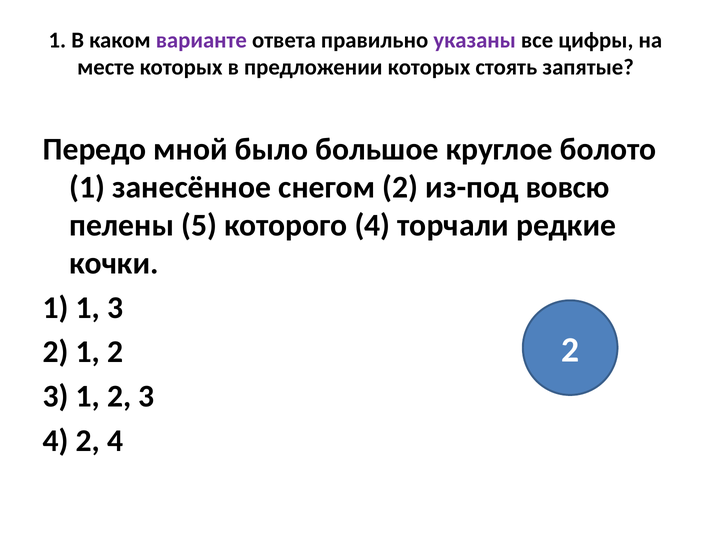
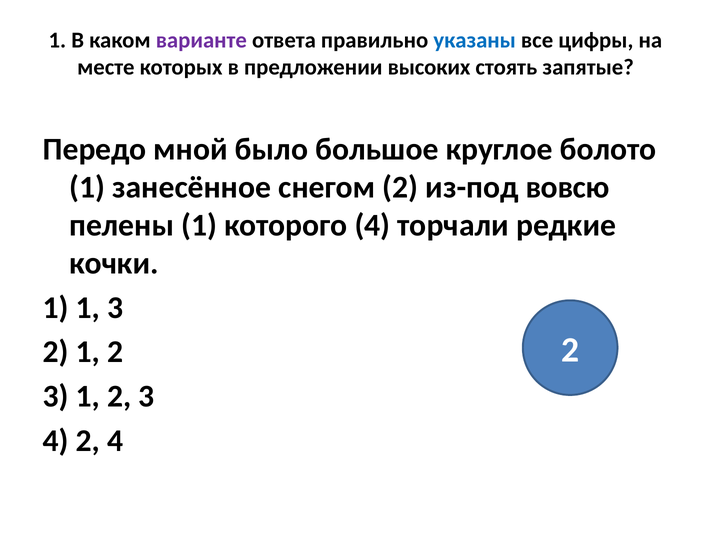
указаны colour: purple -> blue (475, 40)
предложении которых: которых -> высоких (429, 67)
пелены 5: 5 -> 1 (199, 225)
